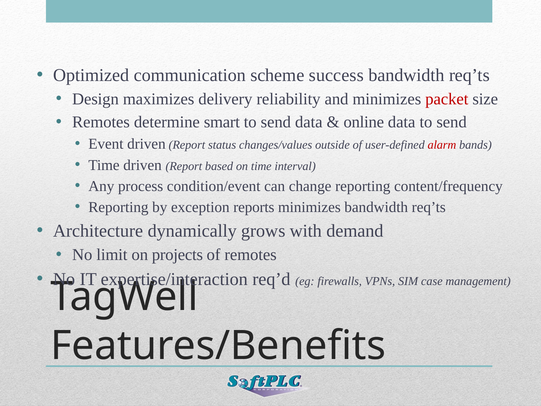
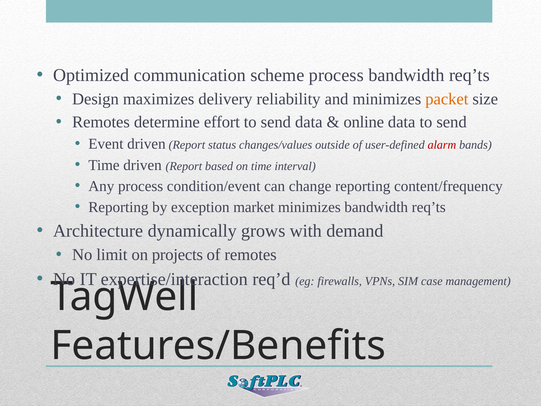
scheme success: success -> process (336, 75)
packet colour: red -> orange (447, 99)
smart: smart -> effort (222, 122)
reports: reports -> market (254, 207)
